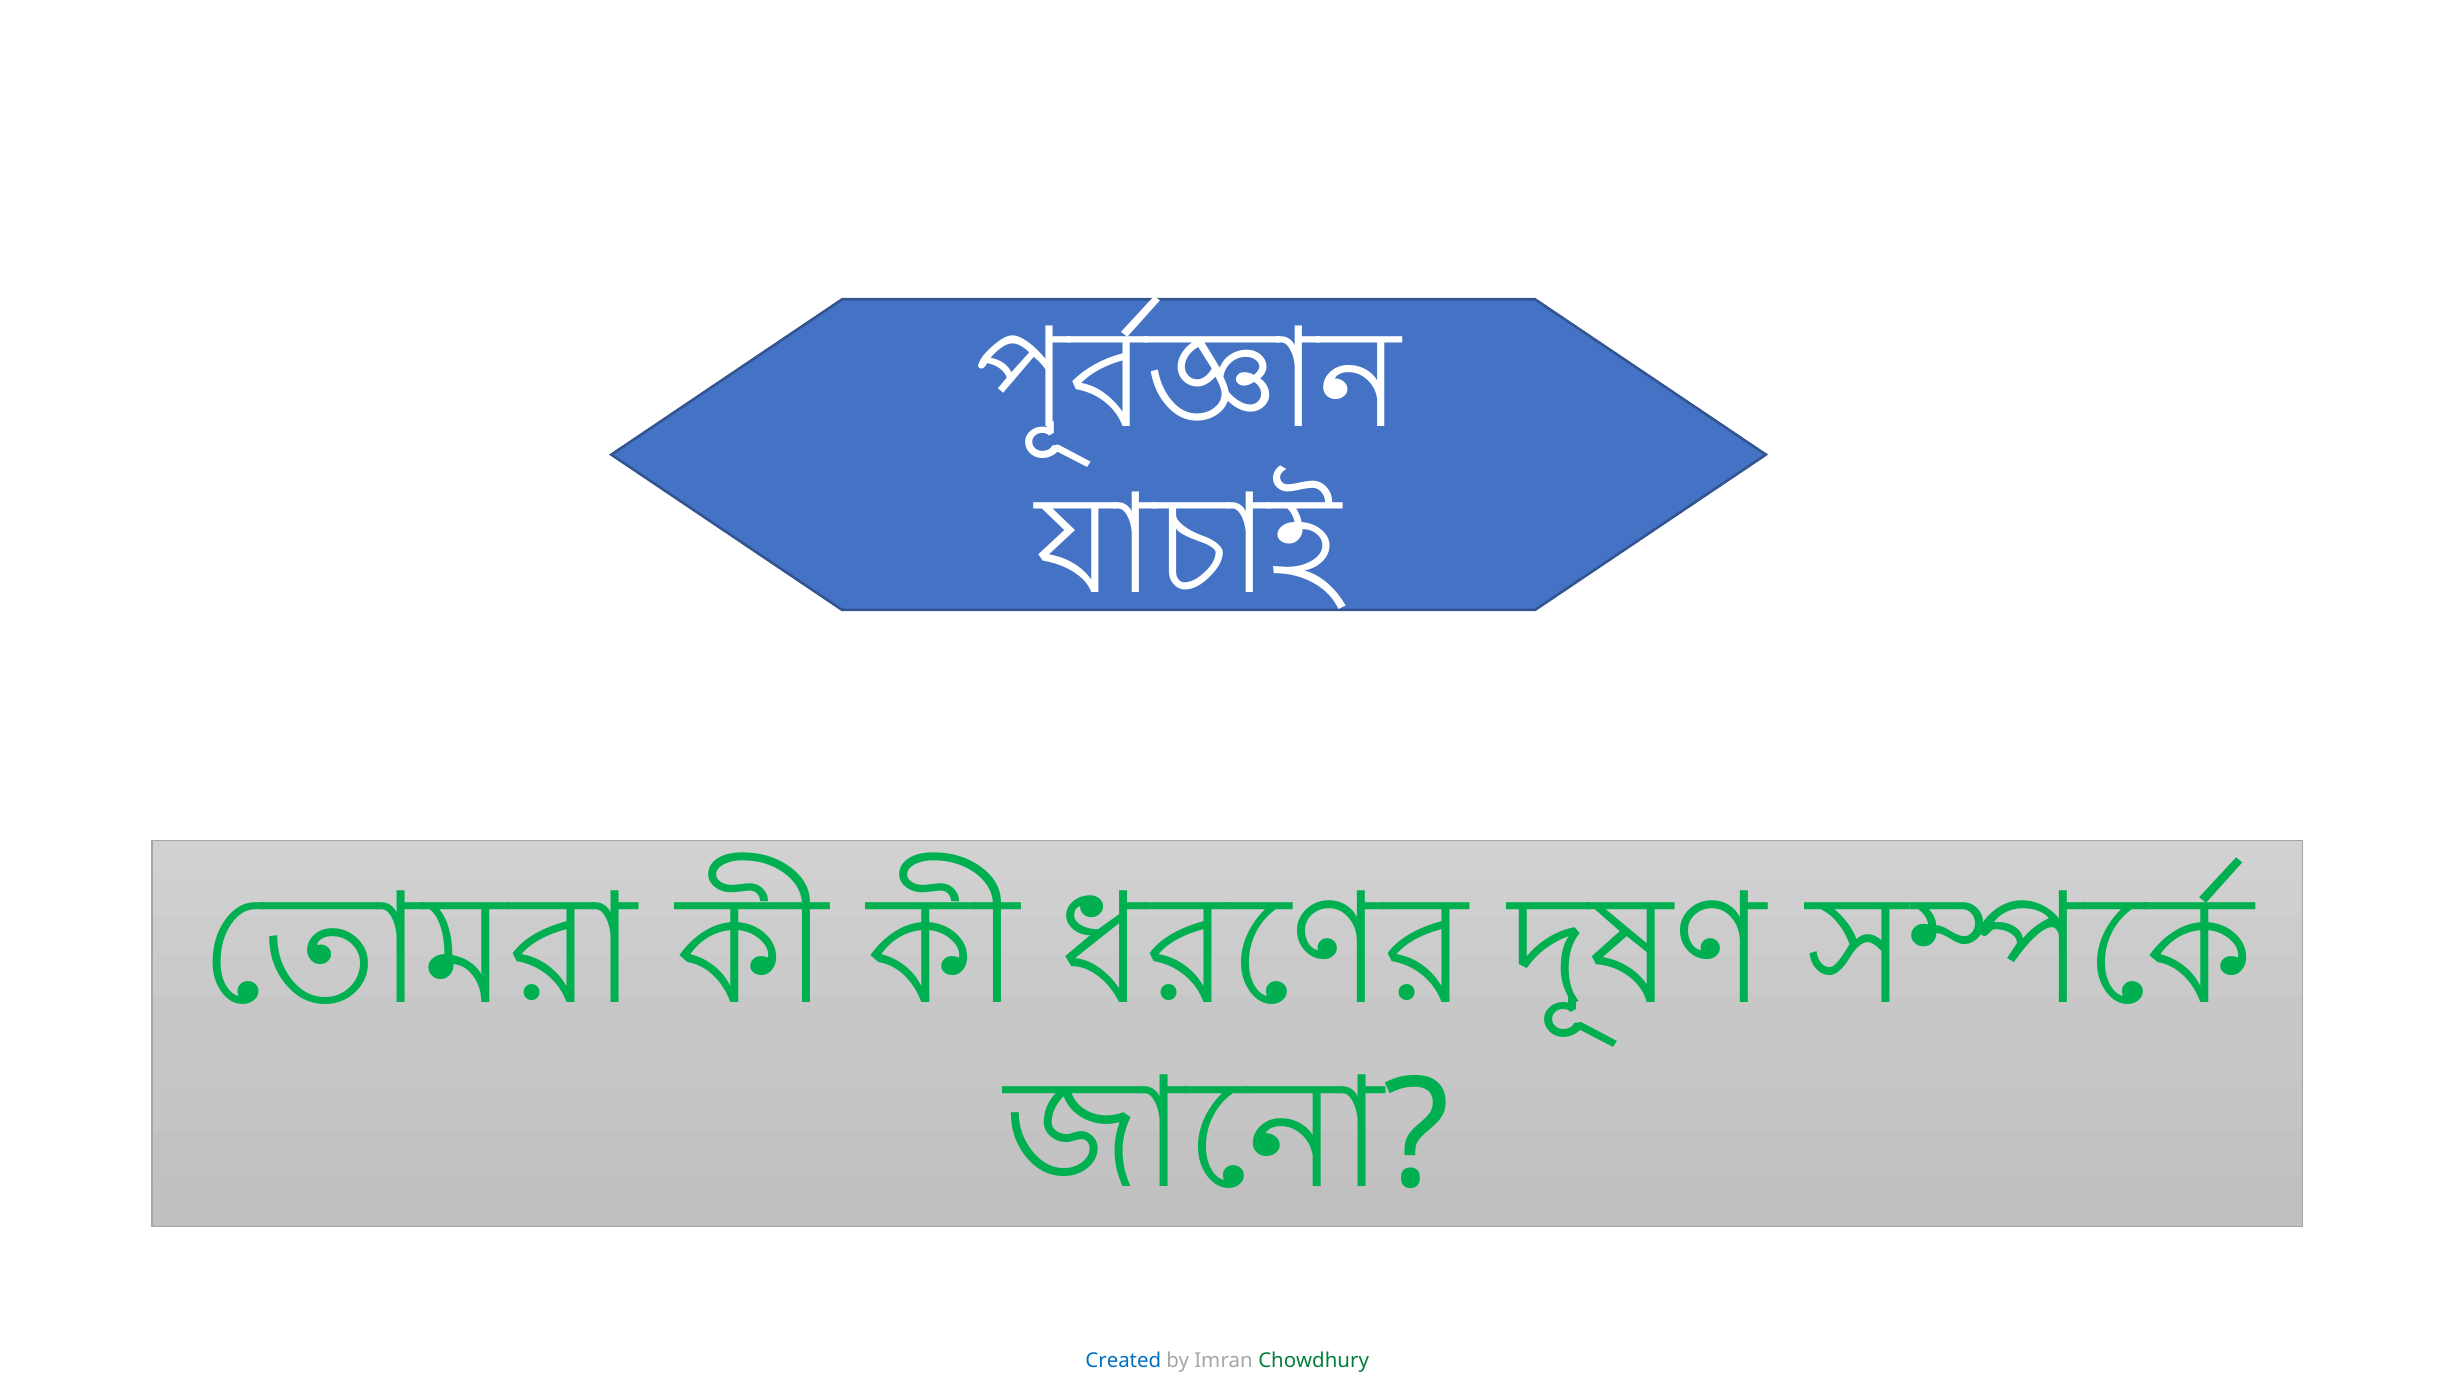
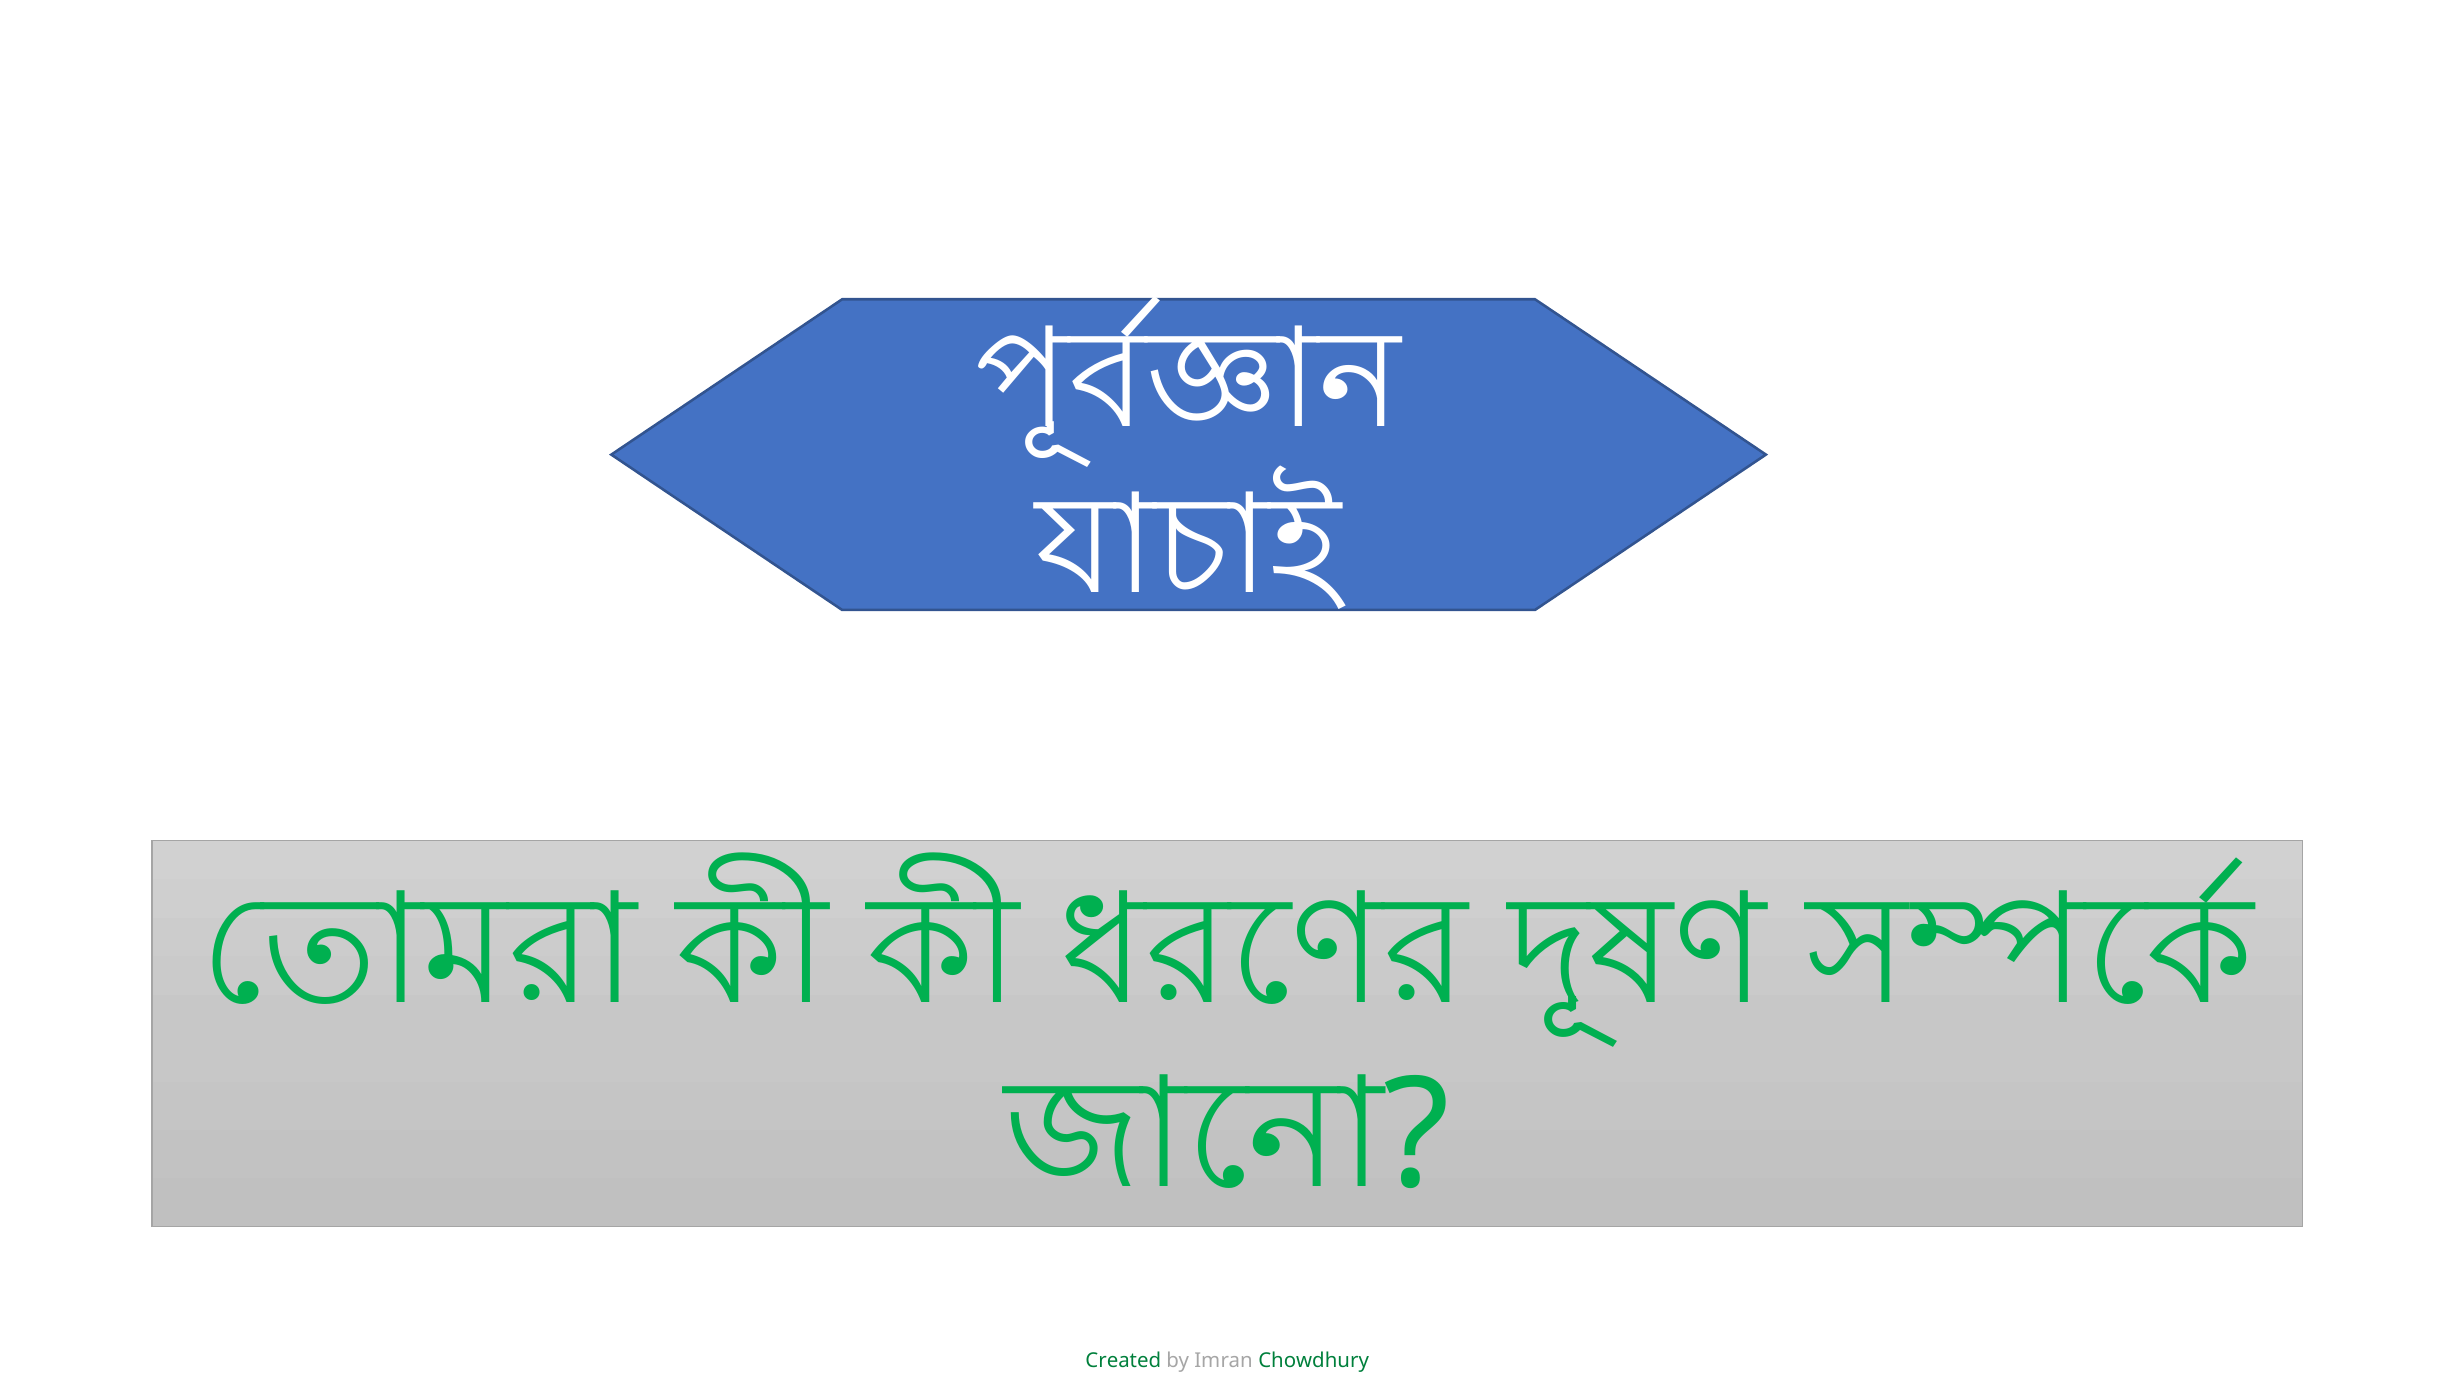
Created colour: blue -> green (1123, 1360)
